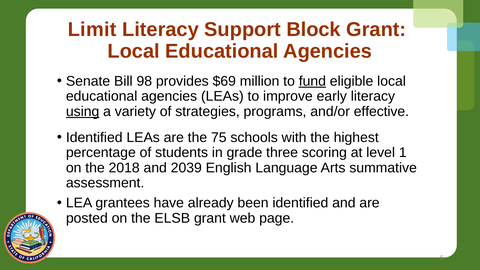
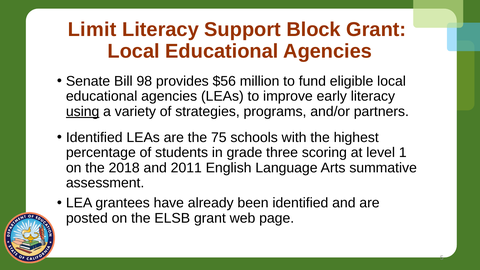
$69: $69 -> $56 (224, 81)
fund underline: present -> none (312, 81)
effective: effective -> partners (381, 111)
2039: 2039 -> 2011 (186, 168)
